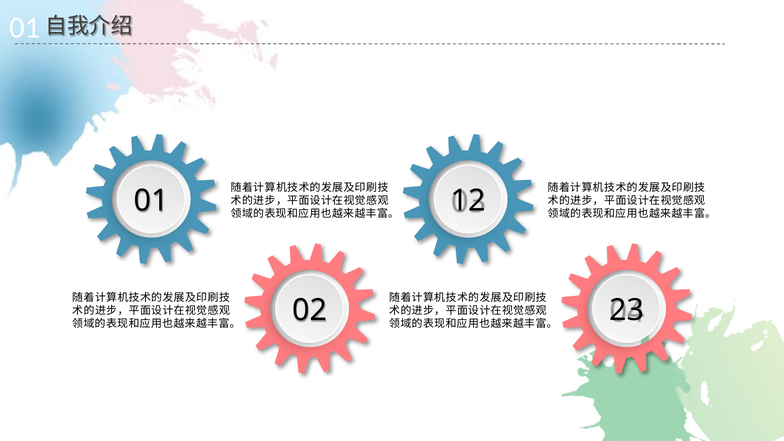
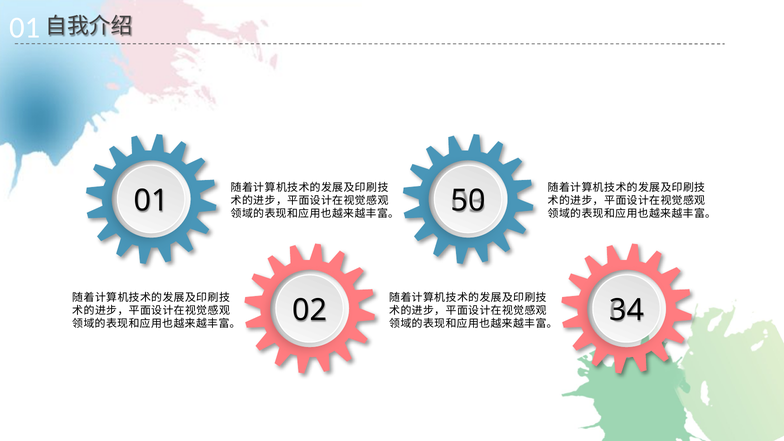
12: 12 -> 50 (468, 201)
23: 23 -> 34 (627, 310)
